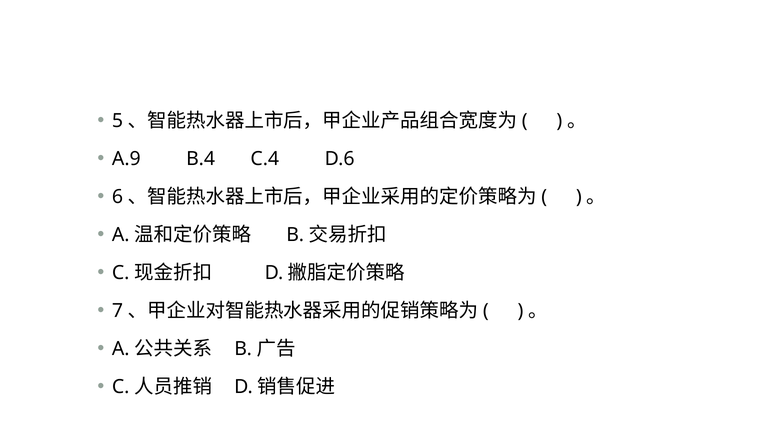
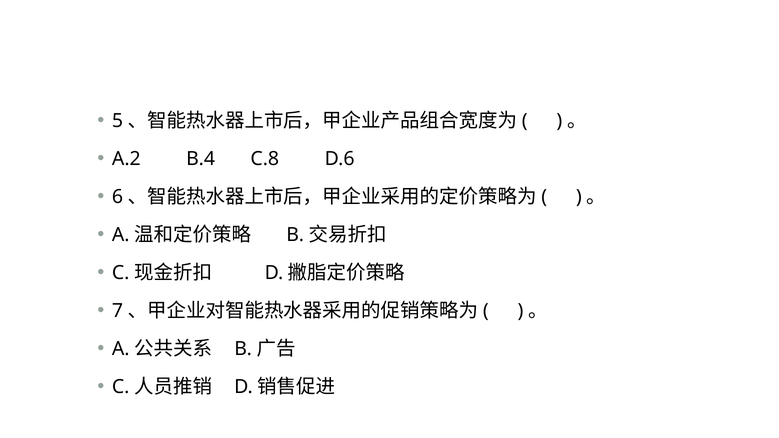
A.9: A.9 -> A.2 (126, 159)
C.4: C.4 -> C.8 (265, 159)
